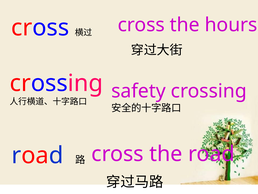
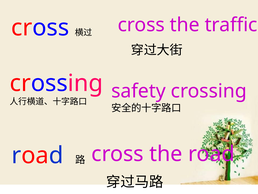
hours: hours -> traffic (231, 25)
